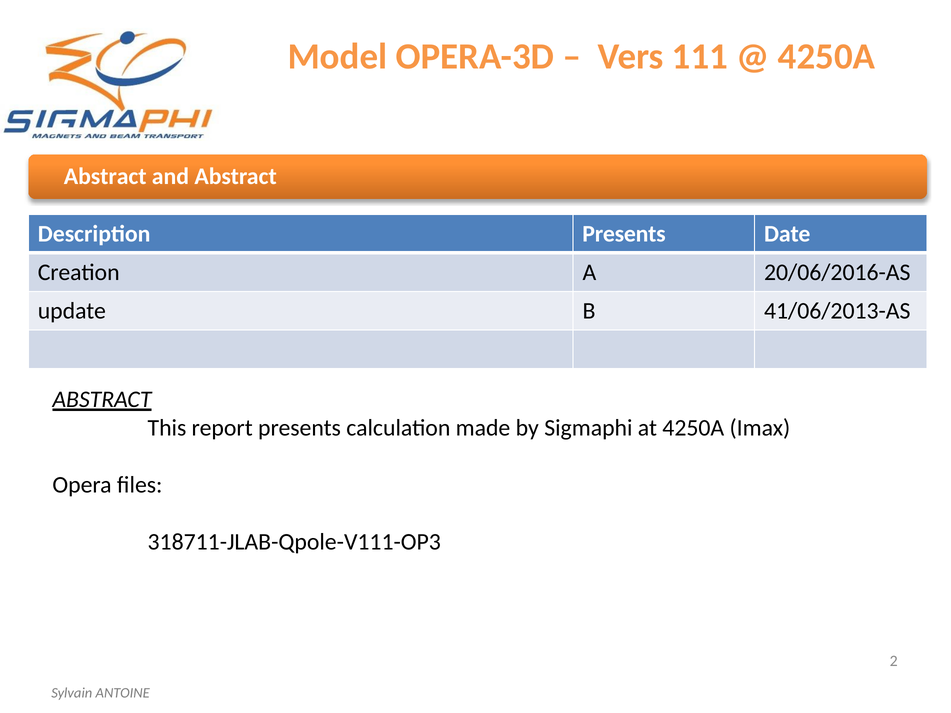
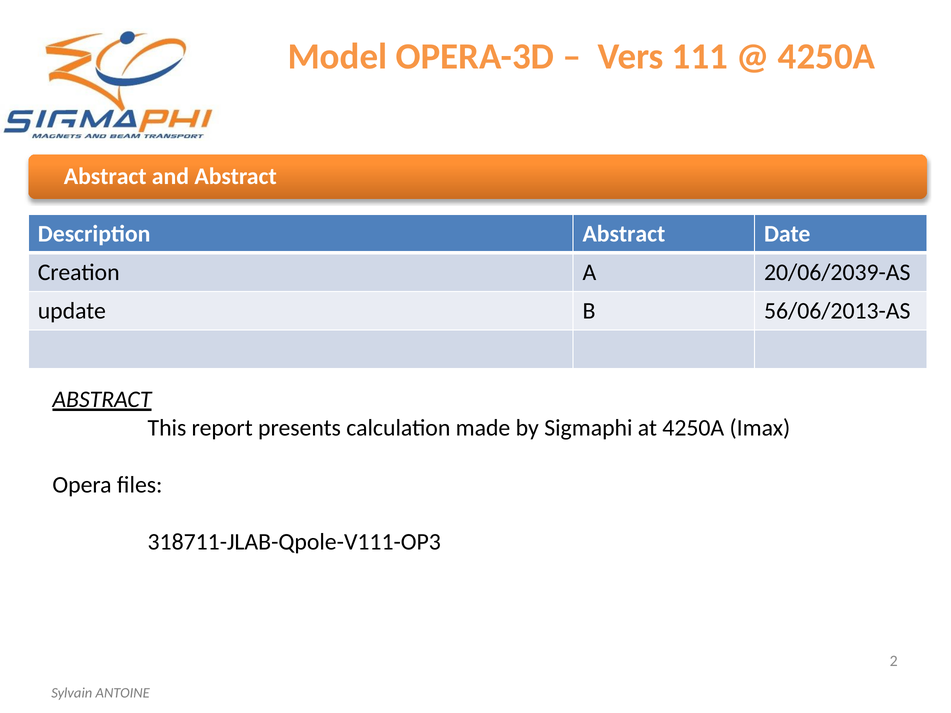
Description Presents: Presents -> Abstract (624, 234)
20/06/2016-AS: 20/06/2016-AS -> 20/06/2039-AS (837, 272)
41/06/2013-AS: 41/06/2013-AS -> 56/06/2013-AS (837, 311)
